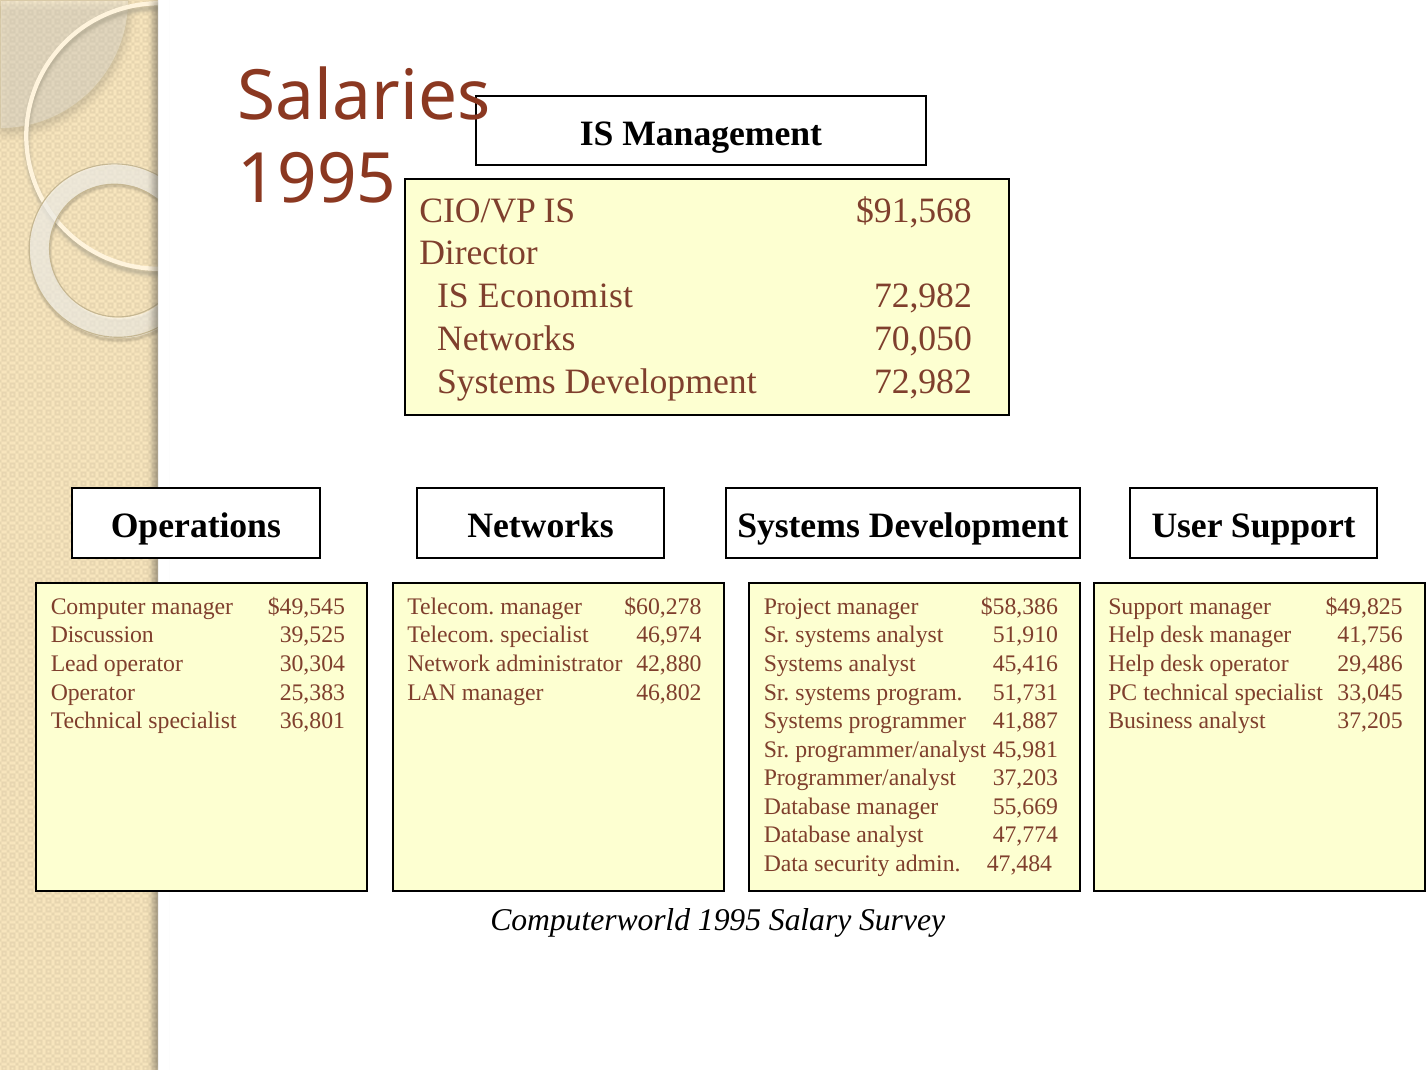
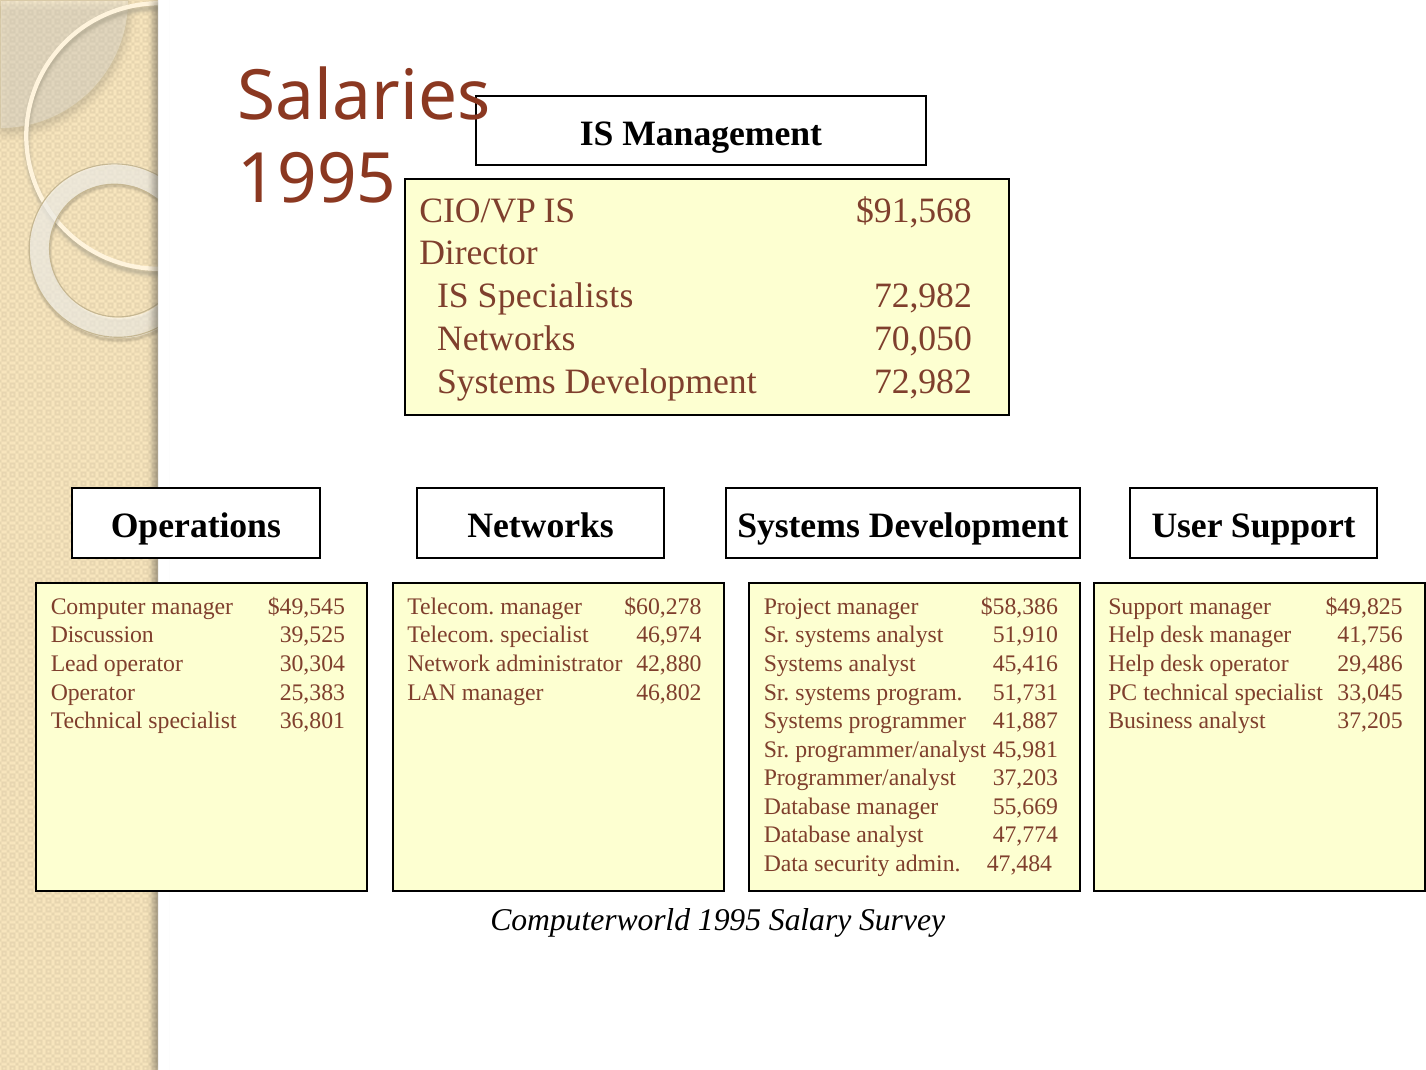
Economist: Economist -> Specialists (556, 296)
